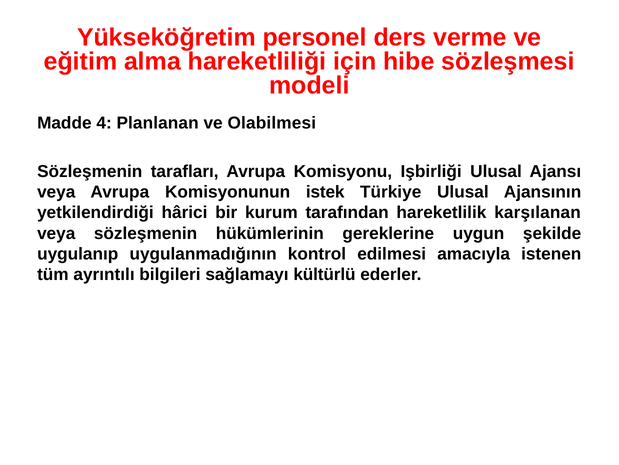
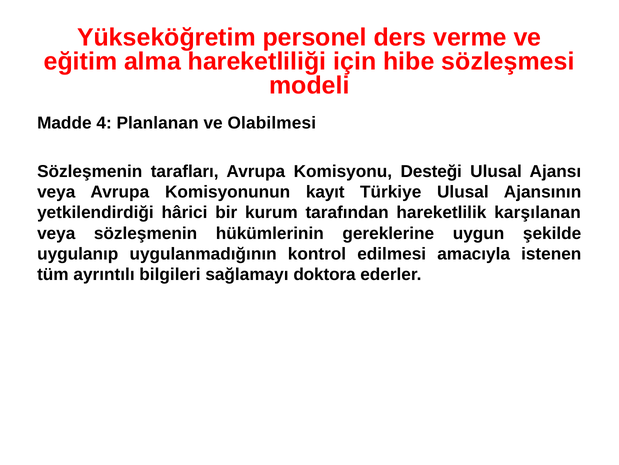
Işbirliği: Işbirliği -> Desteği (431, 171)
istek: istek -> kayıt (325, 192)
kültürlü: kültürlü -> doktora (324, 274)
